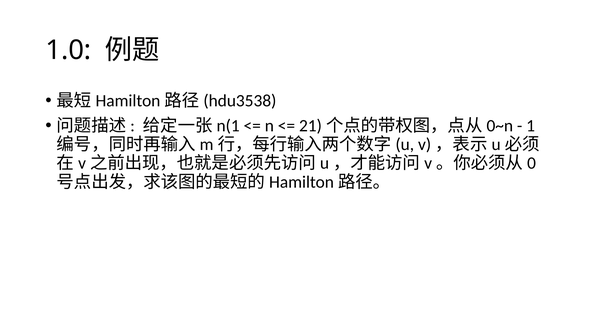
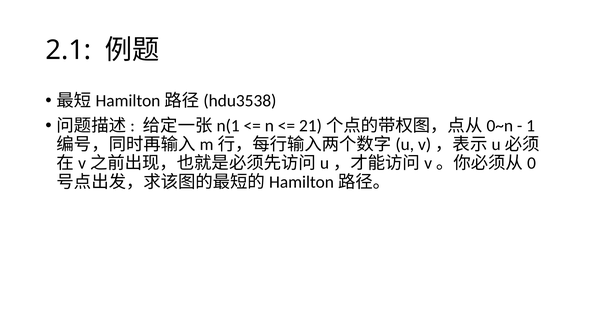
1.0: 1.0 -> 2.1 (68, 50)
